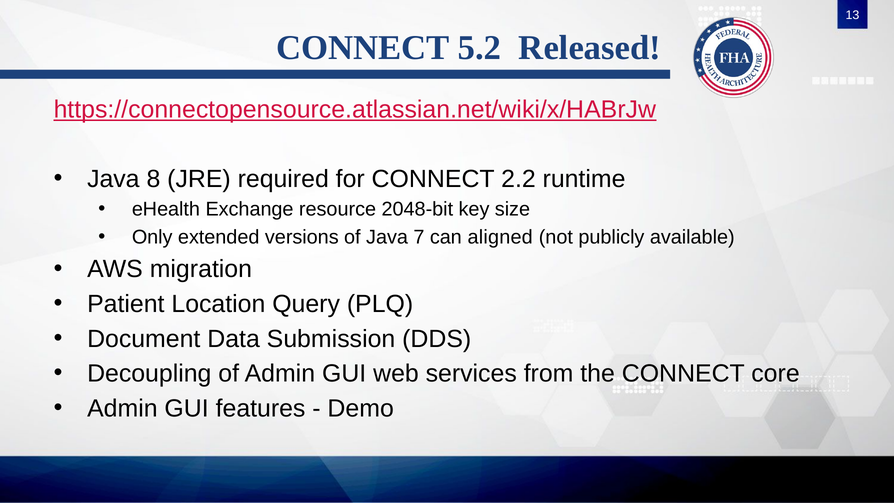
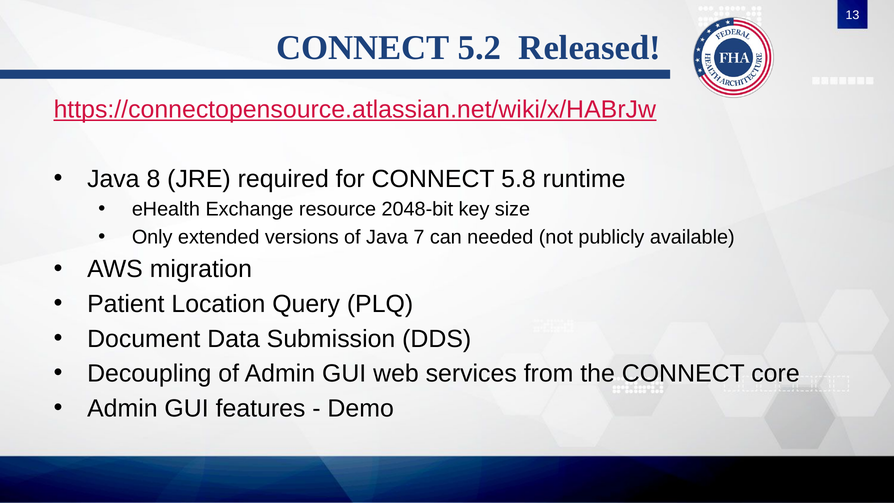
2.2: 2.2 -> 5.8 (518, 179)
aligned: aligned -> needed (500, 237)
